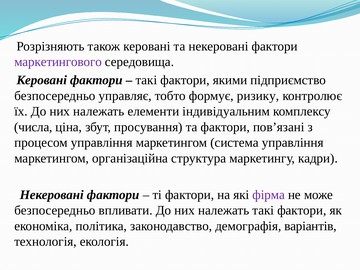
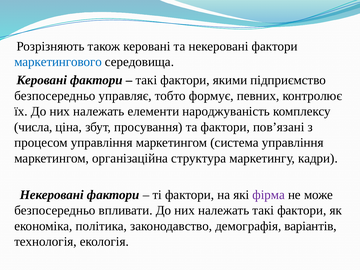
маркетингового colour: purple -> blue (58, 62)
ризику: ризику -> певних (258, 96)
індивідуальним: індивідуальним -> народжуваність (226, 111)
